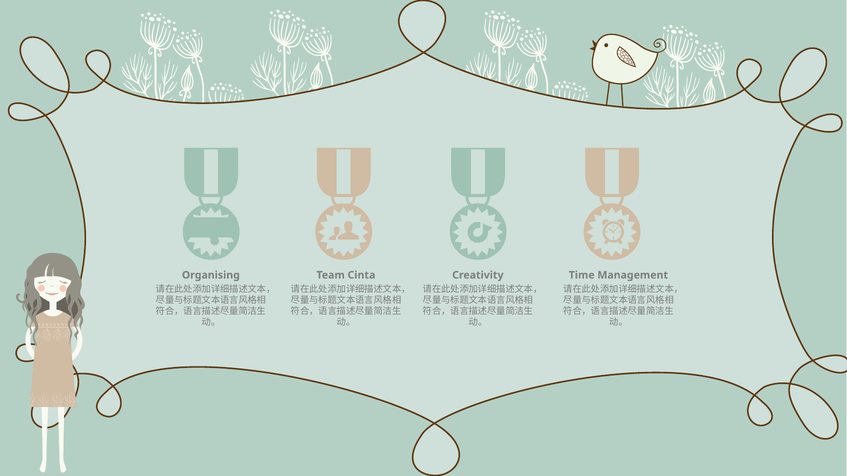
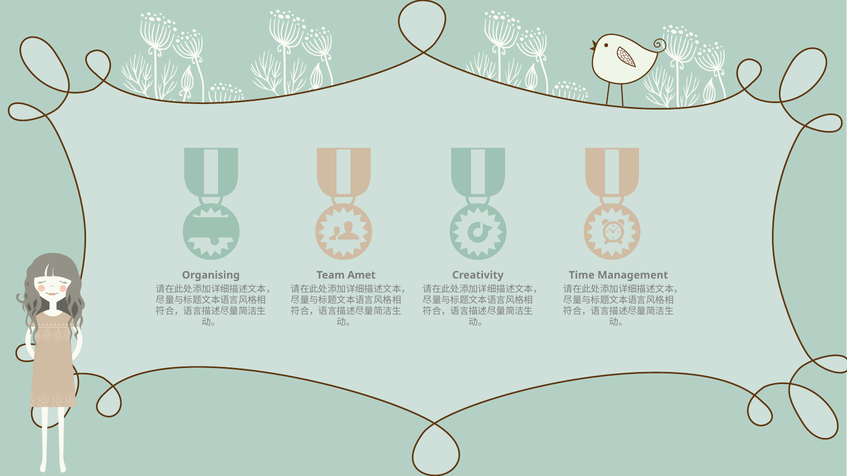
Cinta: Cinta -> Amet (361, 275)
